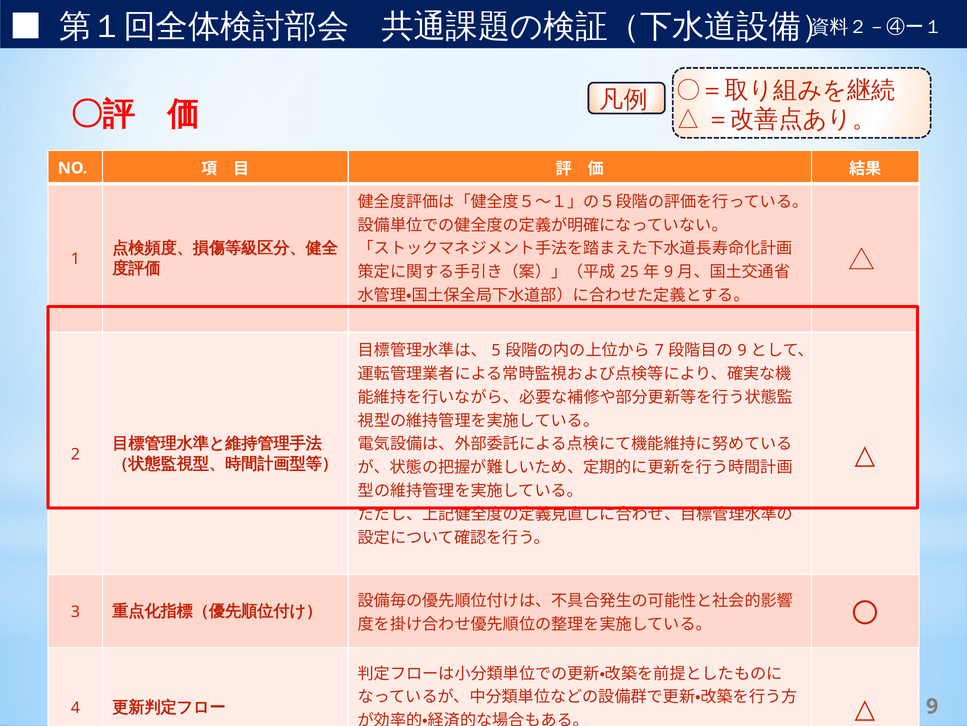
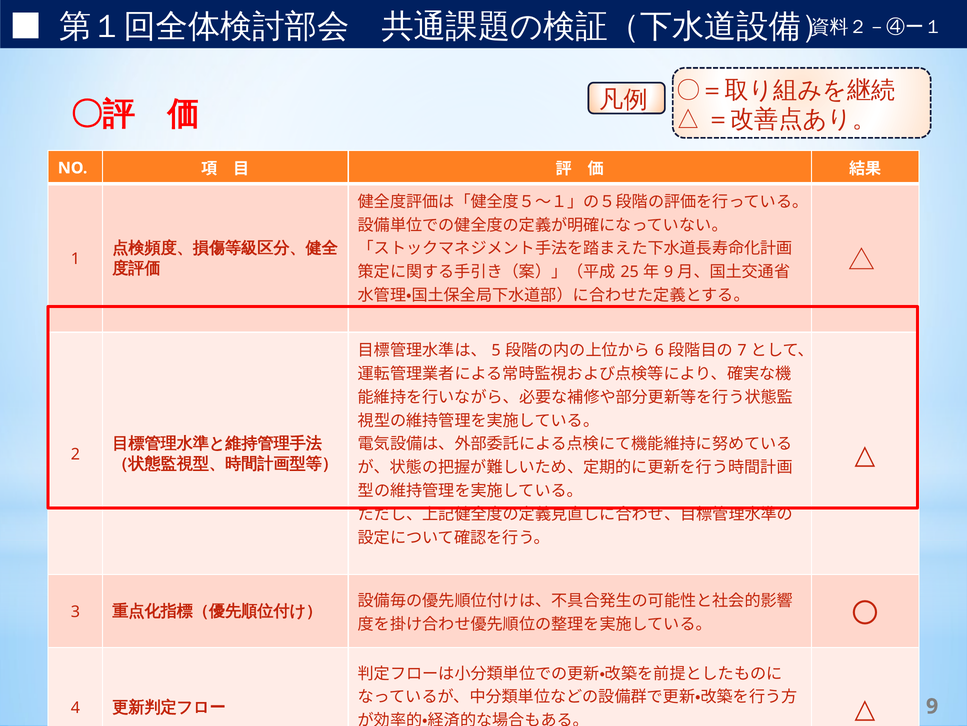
7: 7 -> 6 (659, 350)
9: 9 -> 7 (742, 350)
